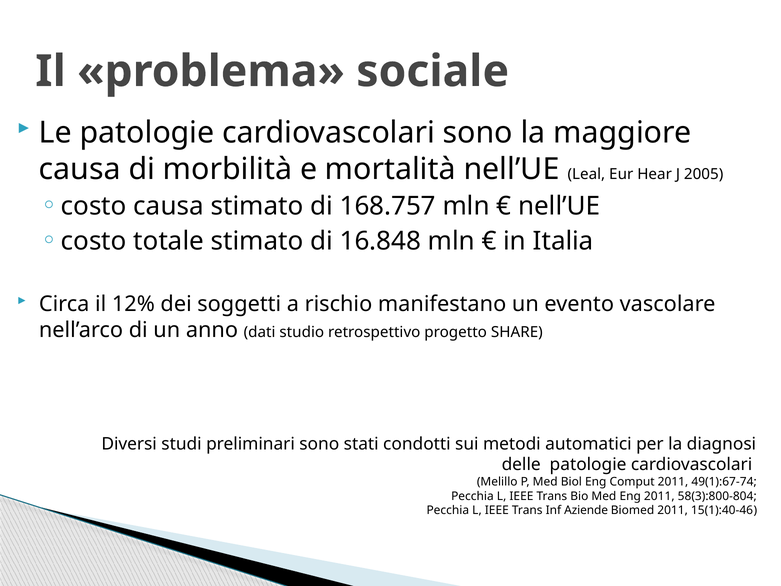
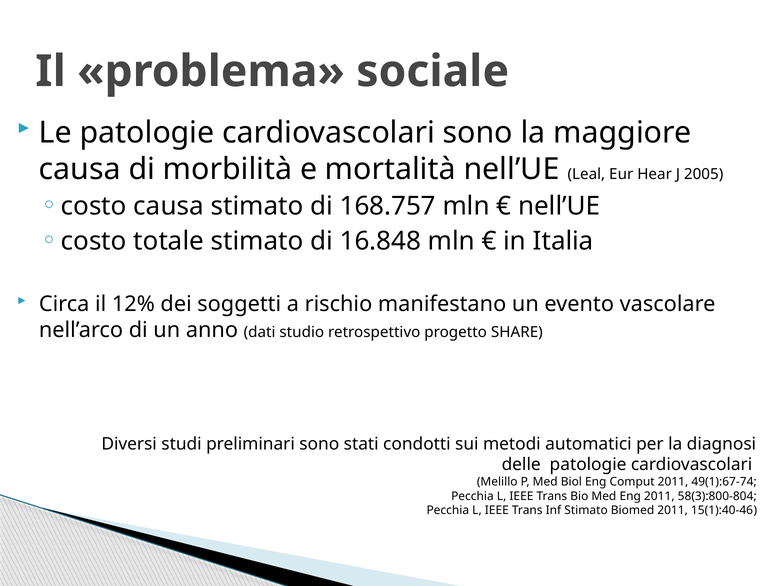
Inf Aziende: Aziende -> Stimato (586, 510)
